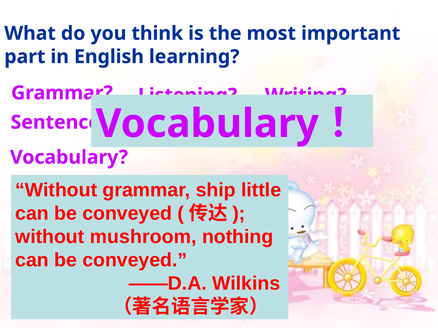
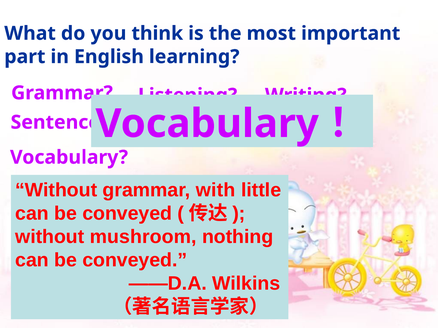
ship: ship -> with (216, 190)
